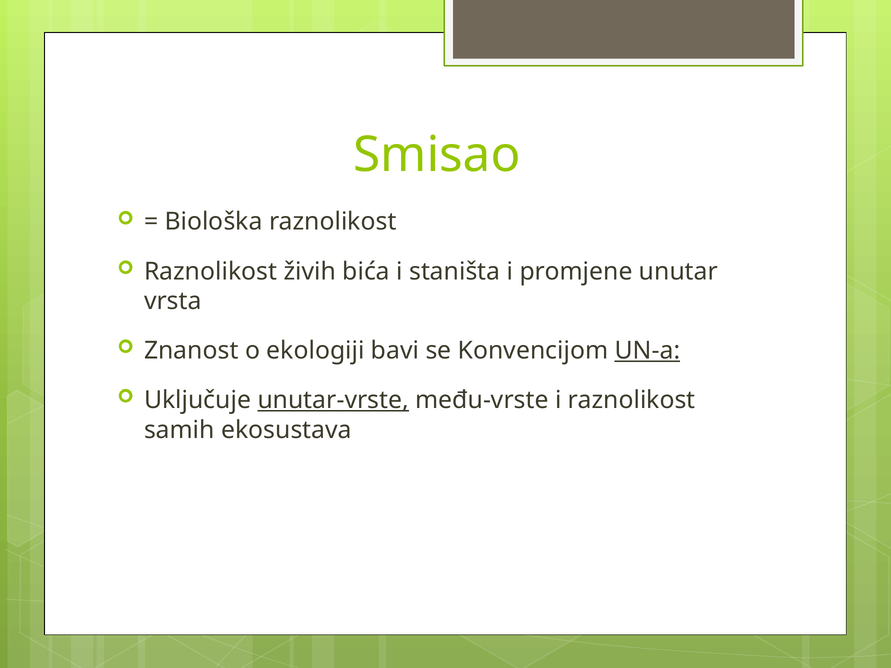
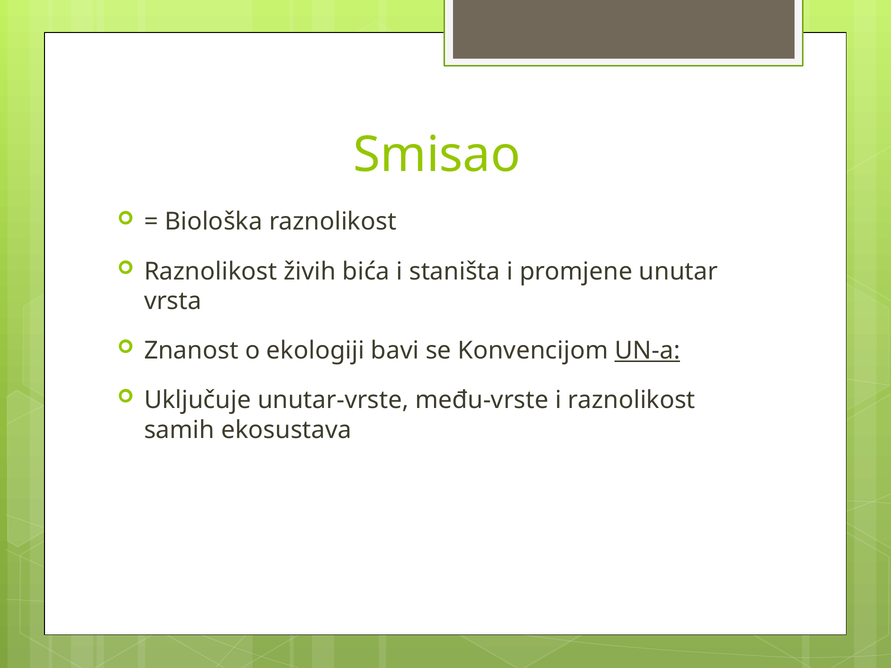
unutar-vrste underline: present -> none (333, 400)
